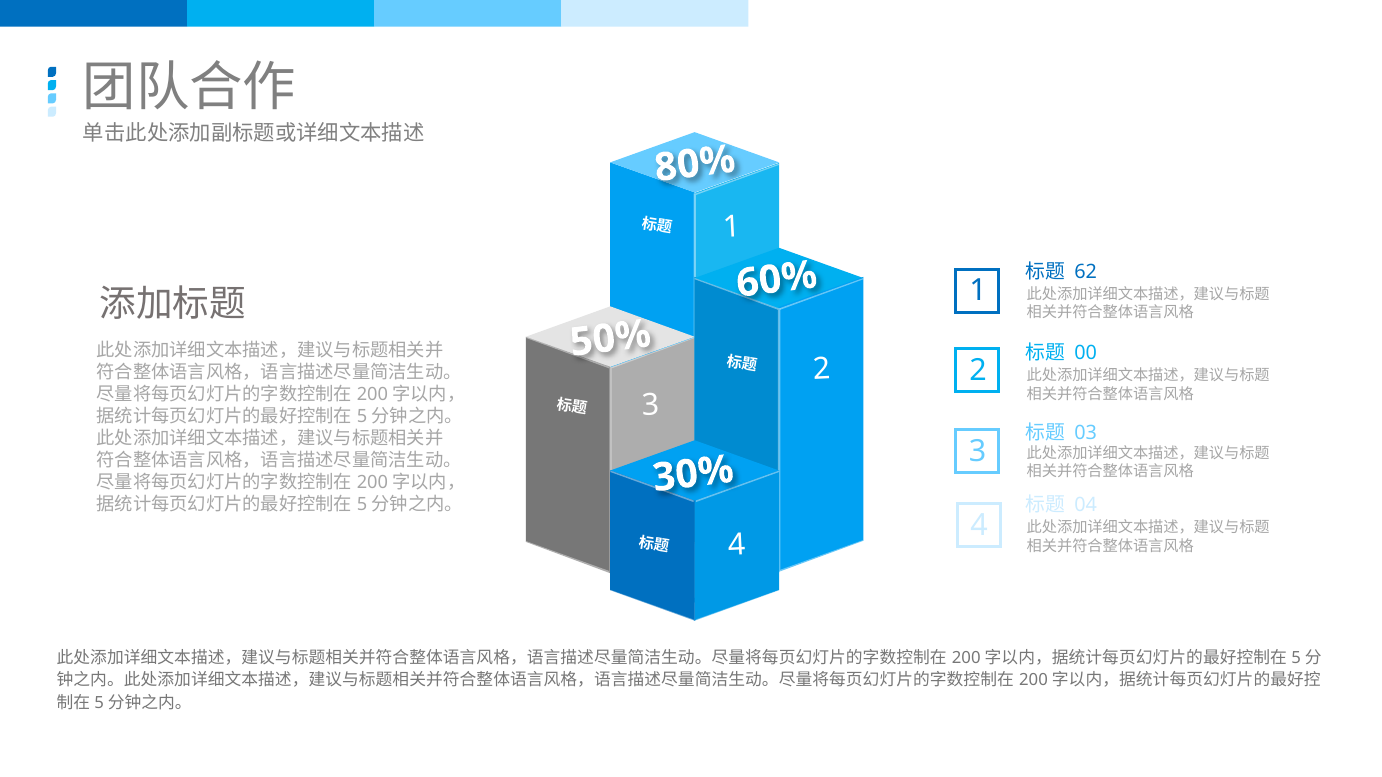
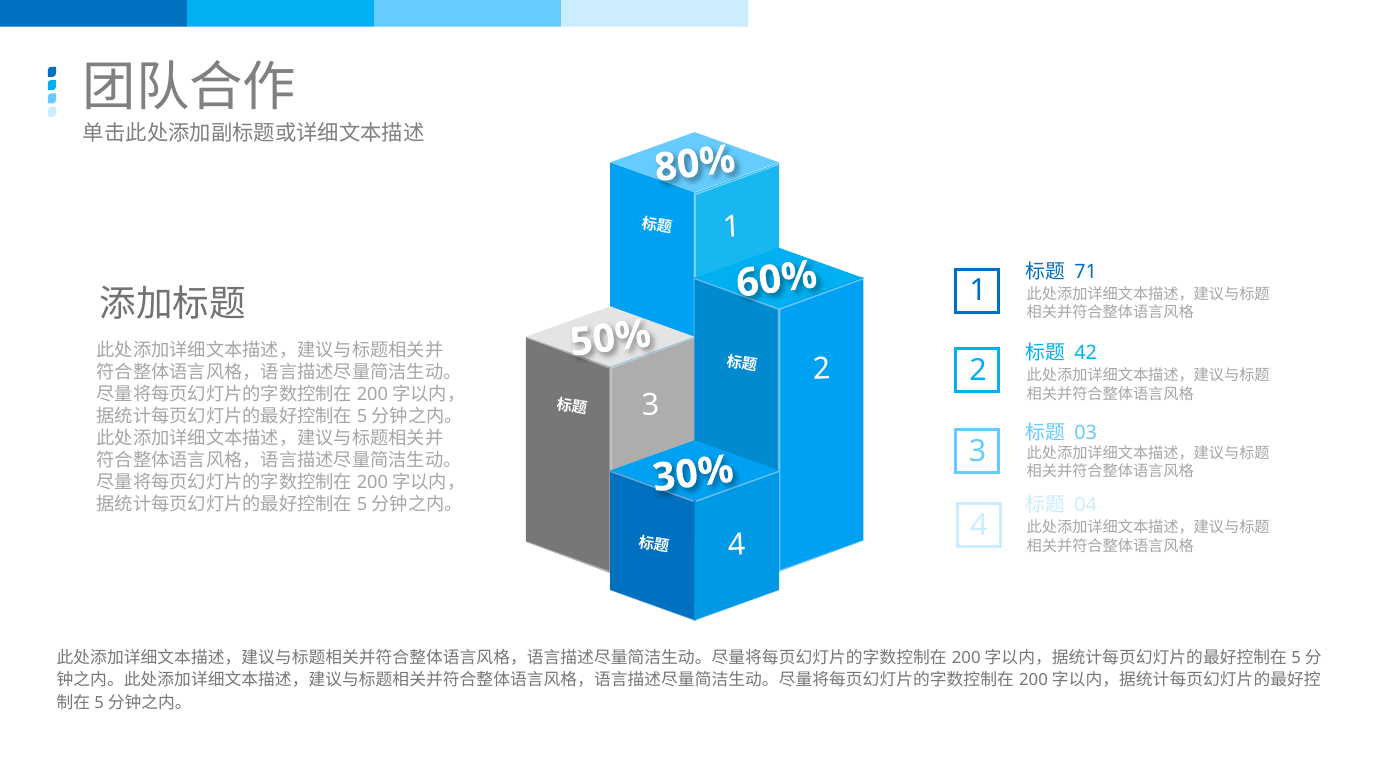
62: 62 -> 71 (1086, 272)
00: 00 -> 42 (1086, 353)
